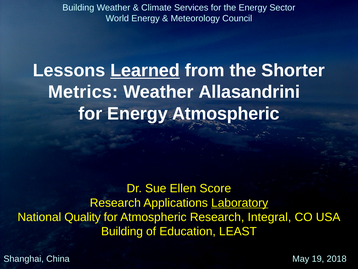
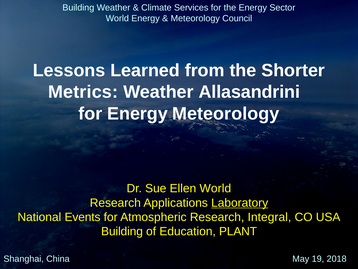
Learned underline: present -> none (145, 70)
Energy Atmospheric: Atmospheric -> Meteorology (226, 113)
Ellen Score: Score -> World (215, 188)
Quality: Quality -> Events (83, 217)
LEAST: LEAST -> PLANT (238, 231)
